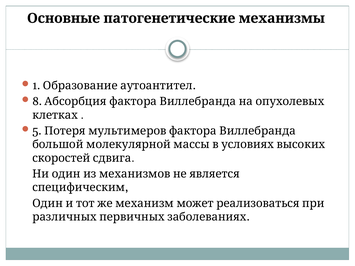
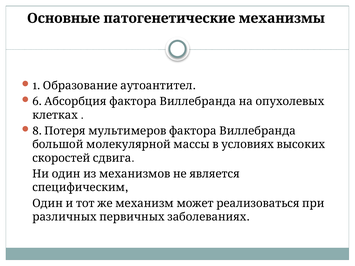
8: 8 -> 6 (37, 102)
5: 5 -> 8 (37, 131)
